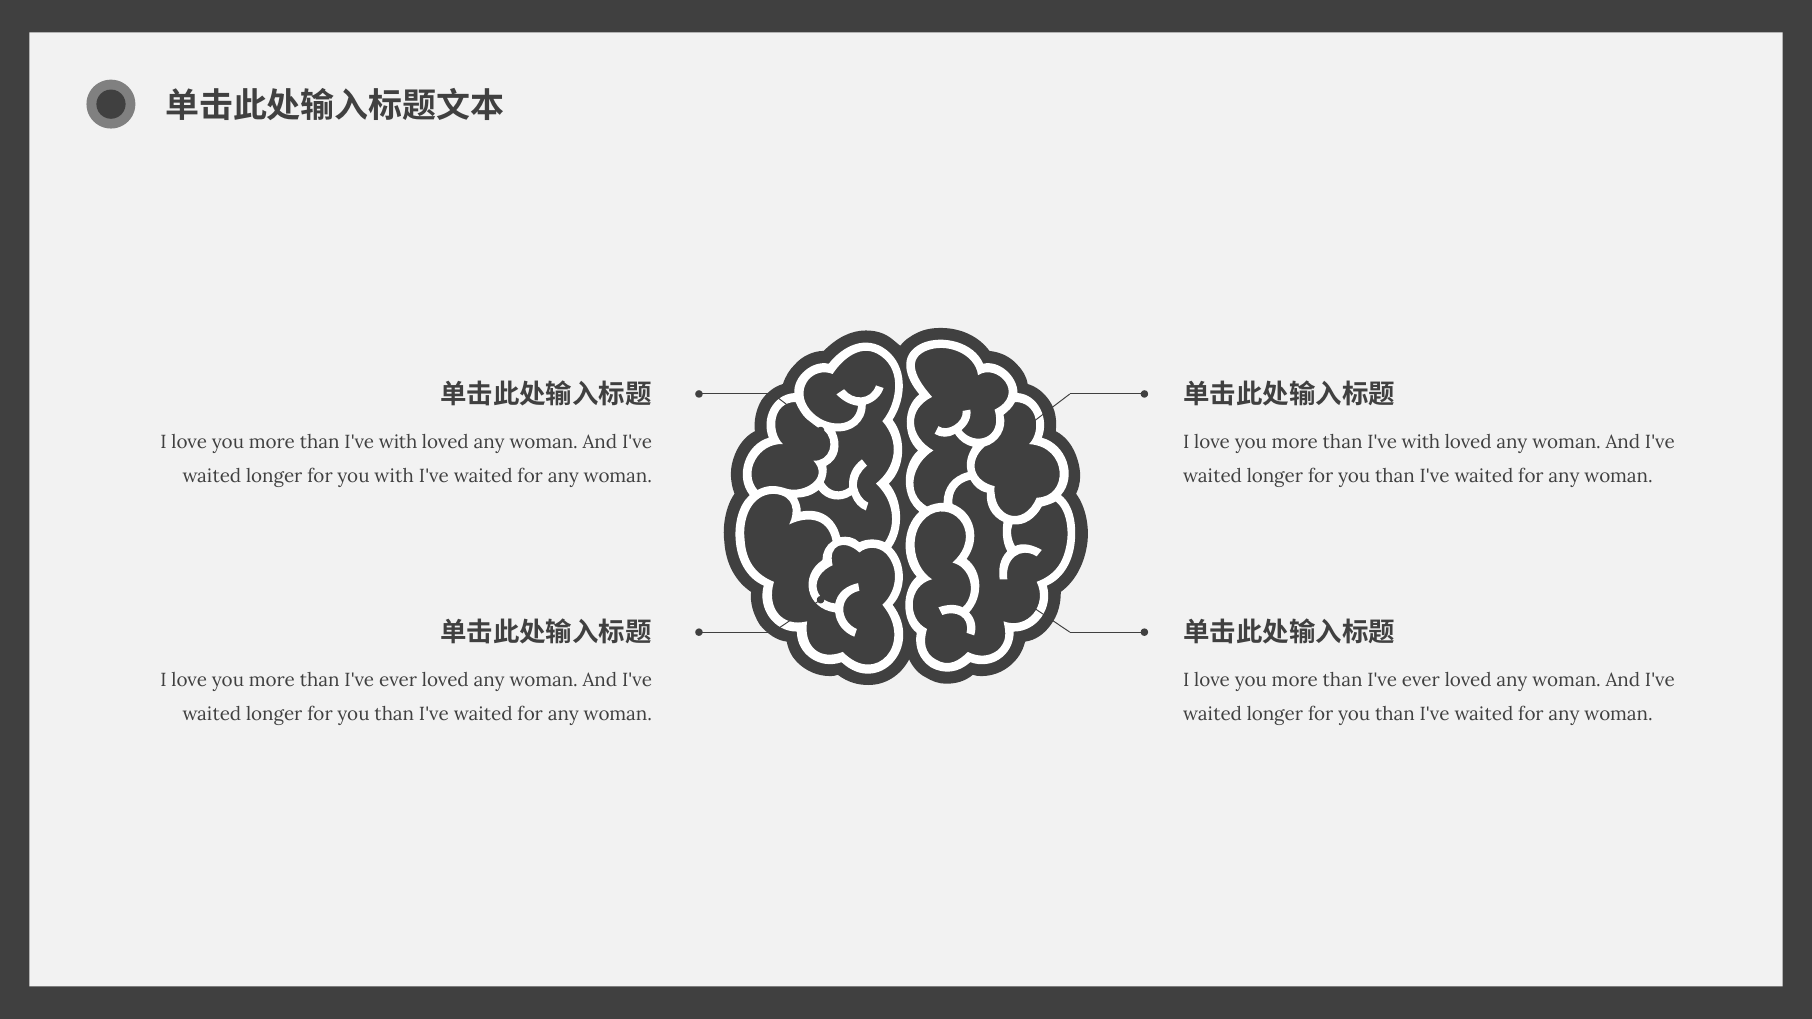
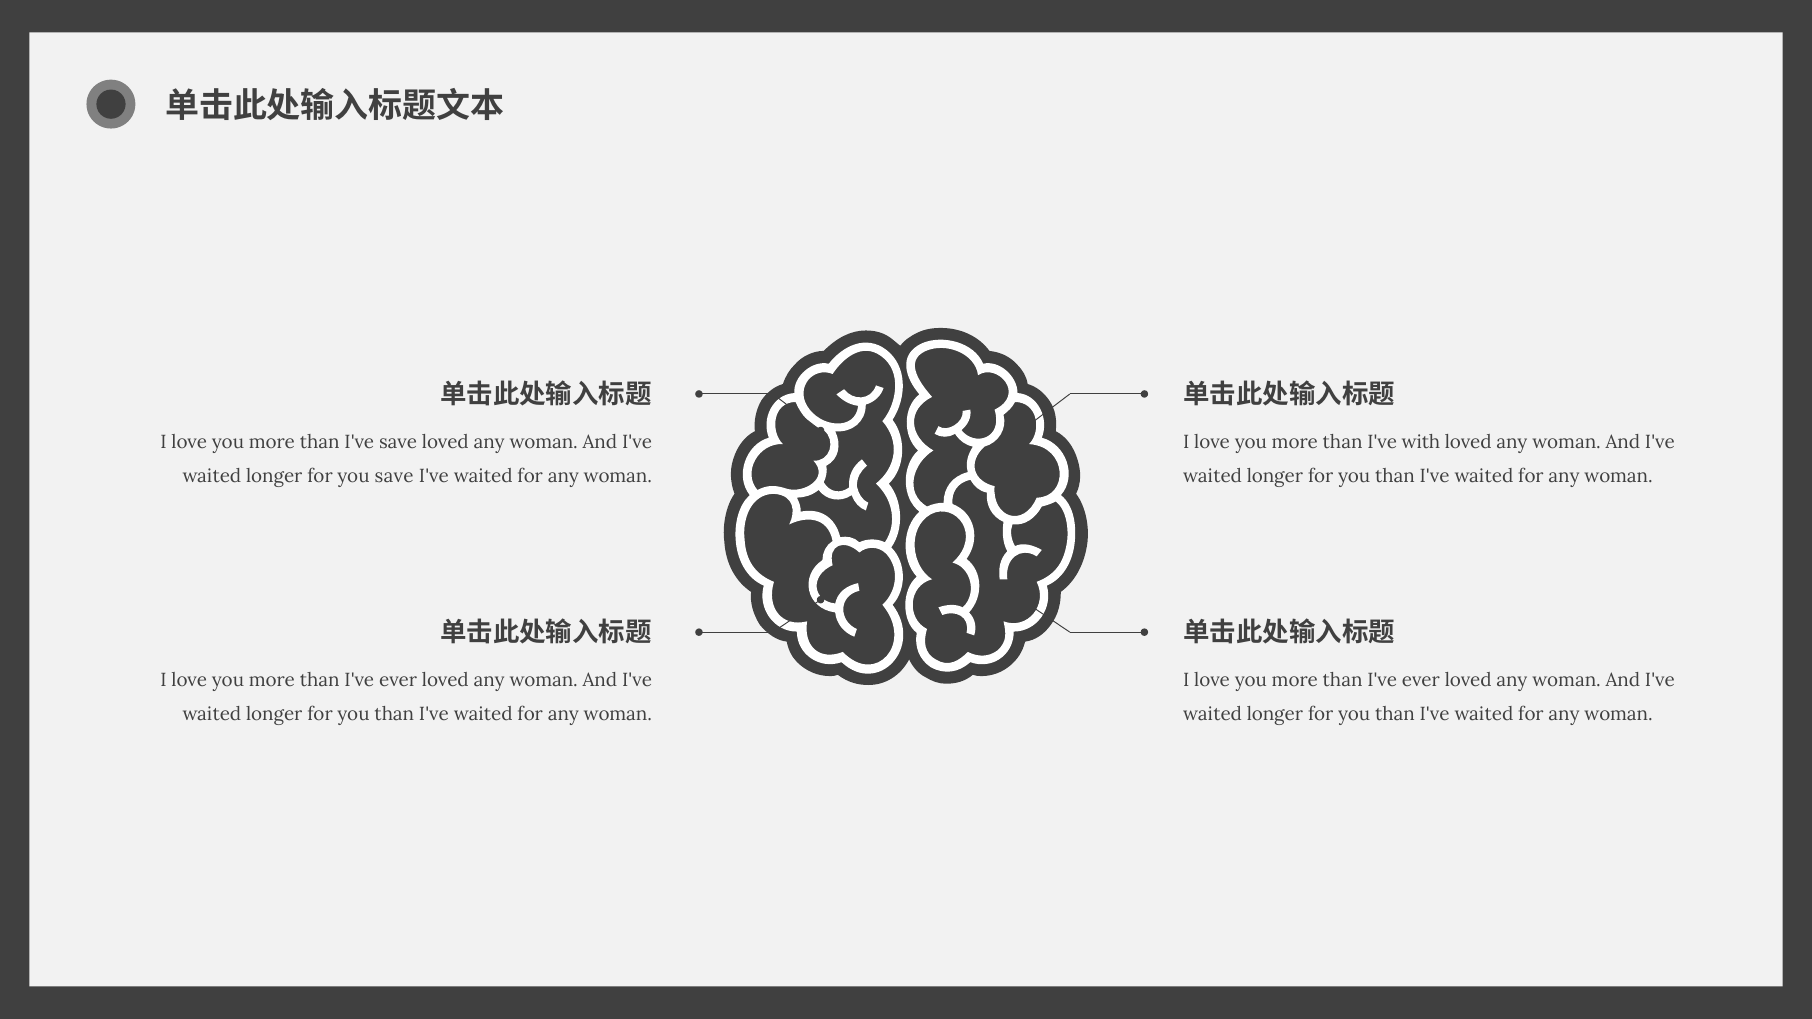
with: with -> save (398, 442)
you with: with -> save (394, 476)
